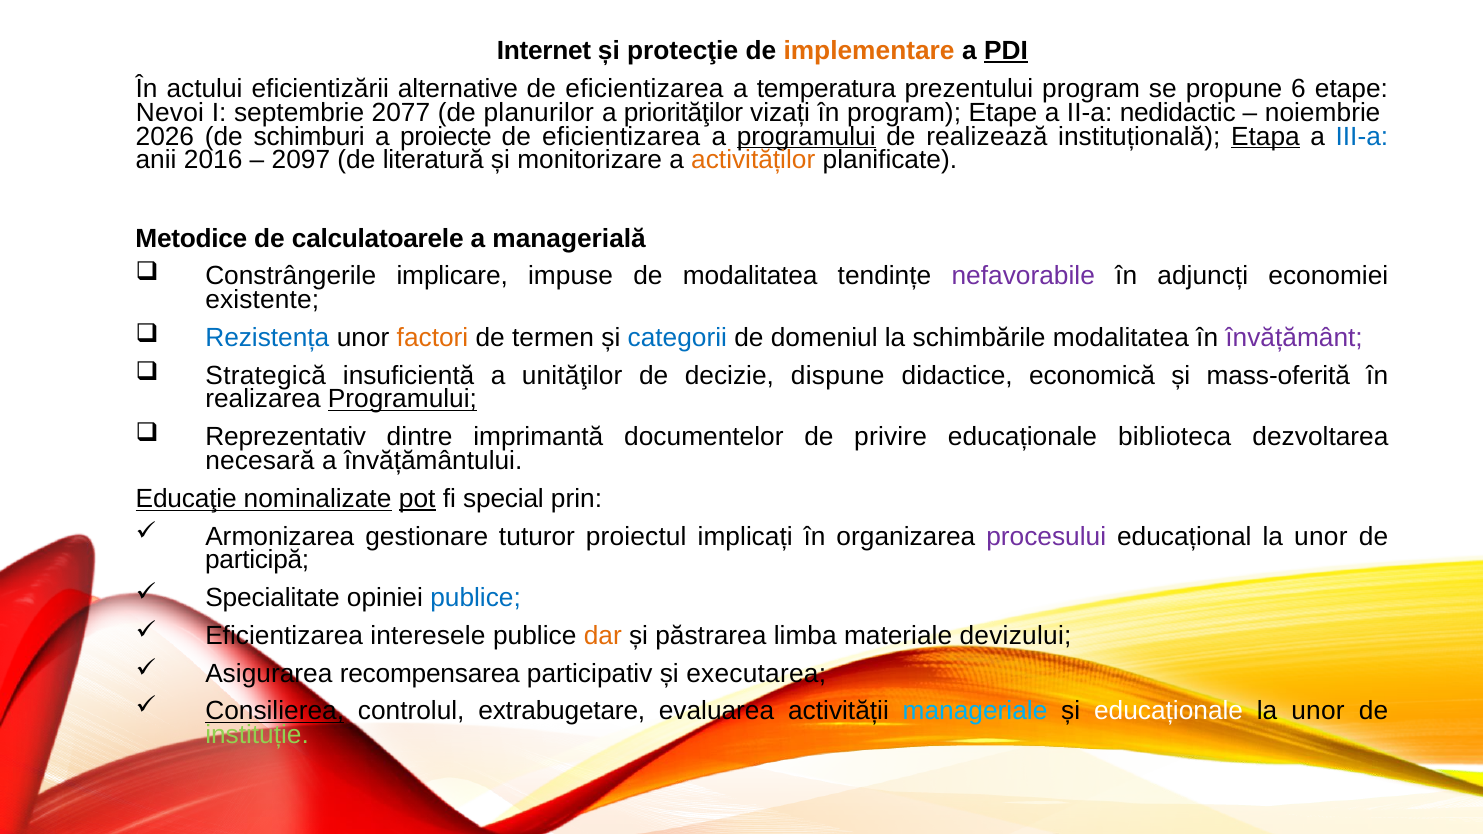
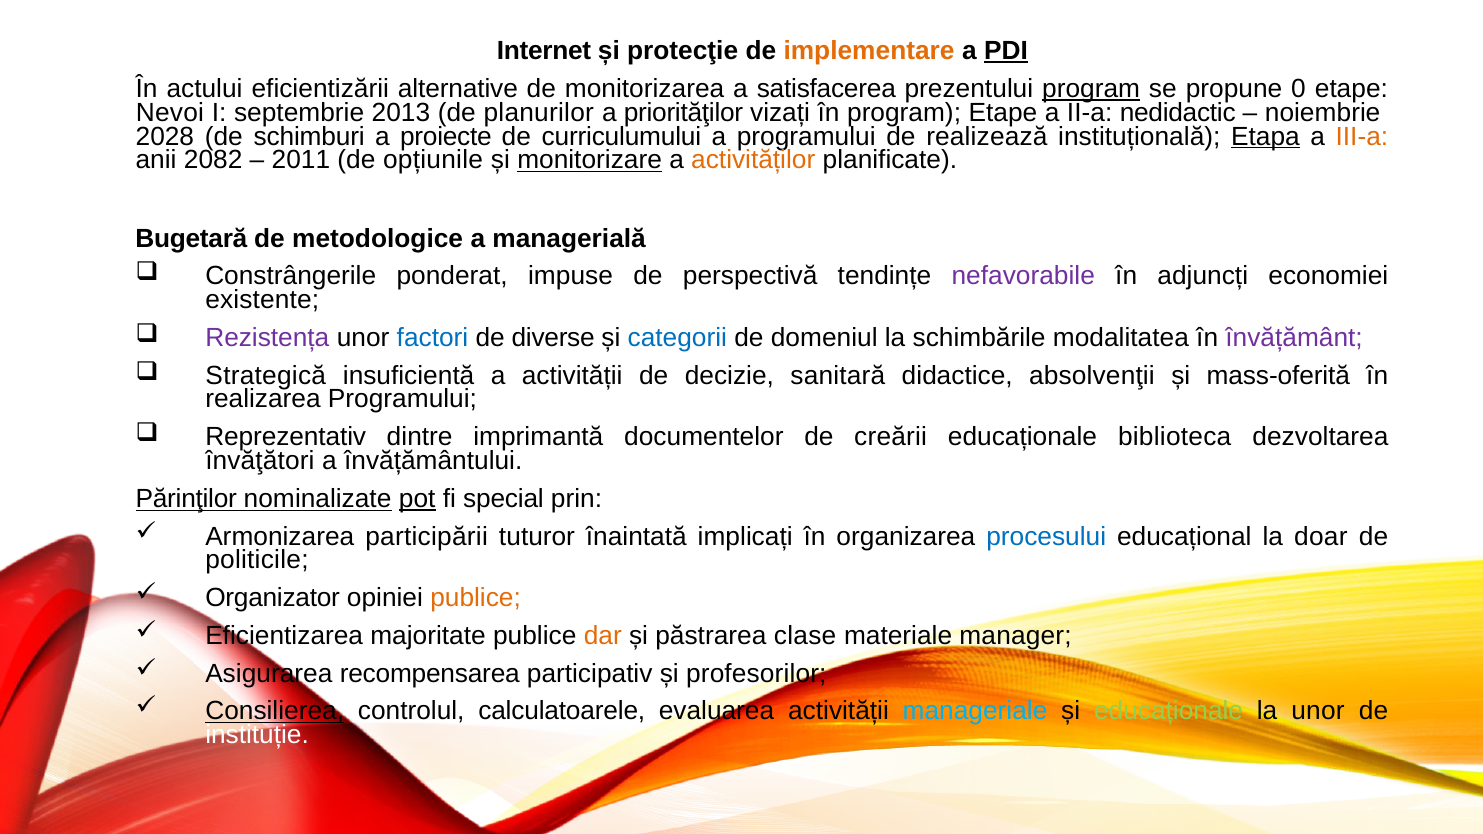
eficientizarea: eficientizarea -> monitorizarea (645, 89)
temperatura: temperatura -> satisfacerea (826, 89)
program underline: none -> present (1091, 89)
6: 6 -> 0 (1299, 89)
2077: 2077 -> 2013 (401, 113)
2026: 2026 -> 2028 (165, 136)
eficientizarea: eficientizarea -> curriculumului (621, 136)
programului underline: present -> none (806, 136)
III-a colour: blue -> orange (1362, 136)
2016: 2016 -> 2082 (213, 160)
2097: 2097 -> 2011 (301, 160)
literatură: literatură -> opțiunile (433, 160)
monitorizare underline: none -> present (590, 160)
Metodice: Metodice -> Bugetară (191, 238)
calculatoarele: calculatoarele -> metodologice (378, 238)
implicare: implicare -> ponderat (452, 276)
de modalitatea: modalitatea -> perspectivă (750, 276)
Rezistența colour: blue -> purple (267, 338)
factori colour: orange -> blue (433, 338)
termen: termen -> diverse (553, 338)
a unităţilor: unităţilor -> activității (572, 375)
dispune: dispune -> sanitară (838, 375)
economică: economică -> absolvenţii (1092, 375)
Programului underline: present -> none (402, 399)
privire: privire -> creării (891, 437)
necesară: necesară -> învăţători (260, 461)
Educaţie: Educaţie -> Părinţilor (186, 499)
gestionare: gestionare -> participării (427, 536)
proiectul: proiectul -> înaintată (636, 536)
procesului colour: purple -> blue (1046, 536)
educațional la unor: unor -> doar (1321, 536)
participă: participă -> politicile (257, 560)
Specialitate: Specialitate -> Organizator (273, 598)
publice colour: blue -> orange (476, 598)
interesele: interesele -> majoritate (428, 636)
limba: limba -> clase (805, 636)
devizului: devizului -> manager (1016, 636)
executarea: executarea -> profesorilor (756, 674)
extrabugetare: extrabugetare -> calculatoarele (562, 711)
educaționale colour: white -> light green (1169, 711)
instituție colour: light green -> white (257, 735)
